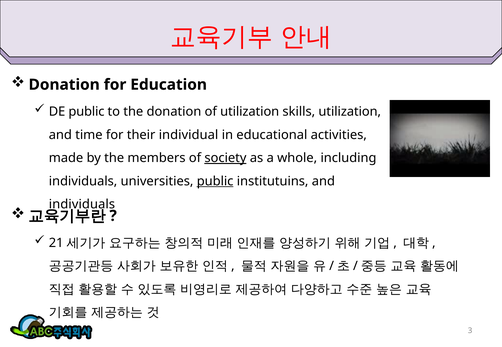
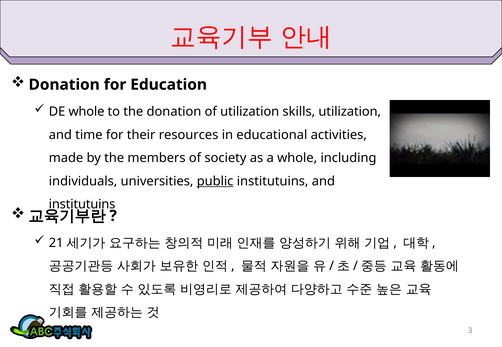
DE public: public -> whole (86, 112)
individual: individual -> resources (189, 135)
society underline: present -> none (225, 158)
individuals: individuals -> institutuins (82, 205)
